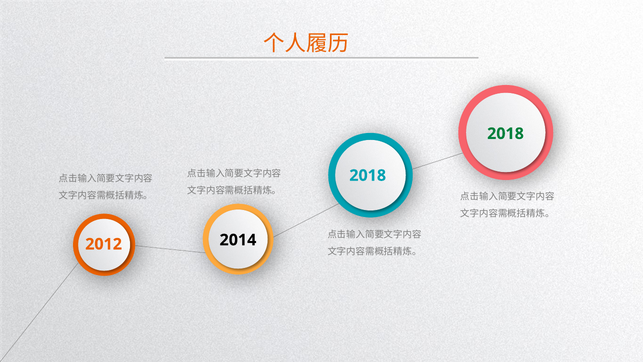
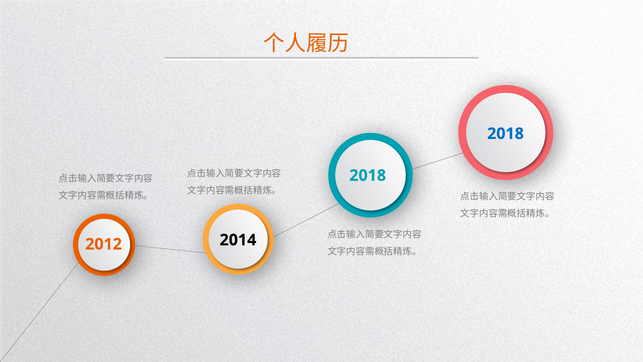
2018 colour: green -> blue (506, 134)
